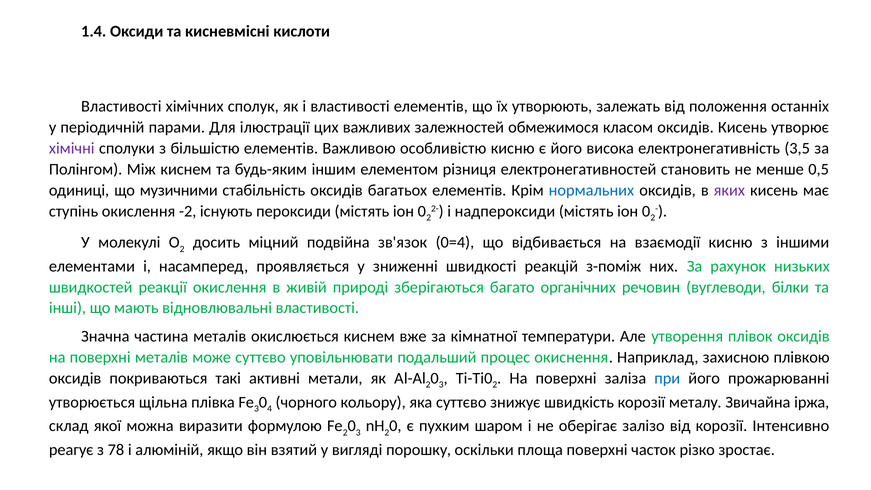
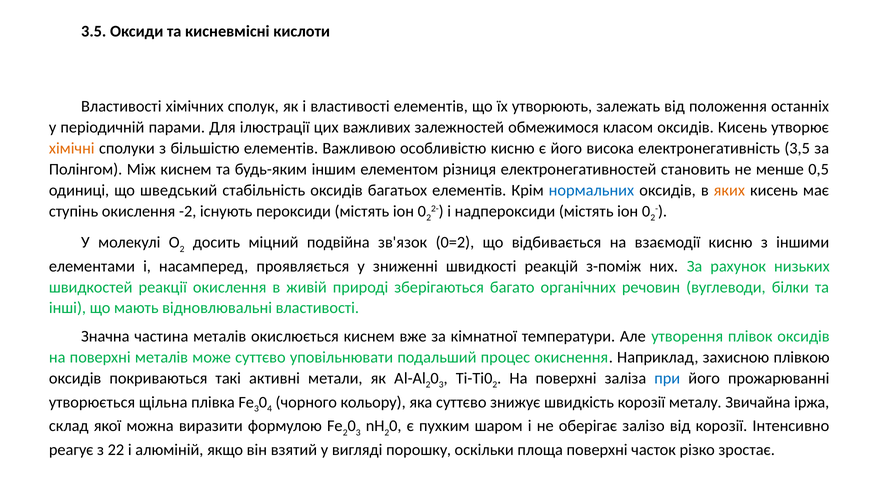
1.4: 1.4 -> 3.5 (94, 31)
хімічні colour: purple -> orange (72, 148)
музичними: музичними -> шведський (179, 190)
яких colour: purple -> orange (729, 190)
0=4: 0=4 -> 0=2 (455, 243)
78: 78 -> 22 (116, 450)
